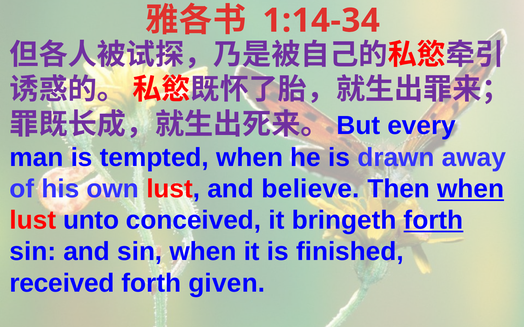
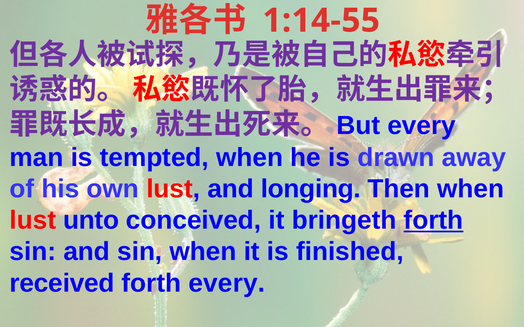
1:14-34: 1:14-34 -> 1:14-55 (321, 21)
believe: believe -> longing (311, 189)
when underline: present -> none (471, 189)
forth given: given -> every (227, 283)
